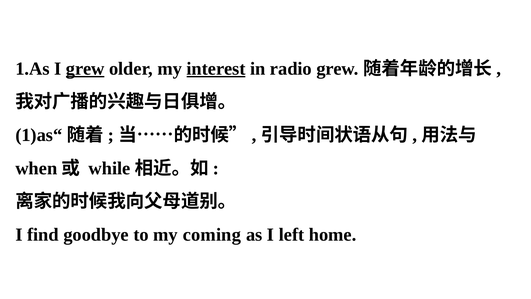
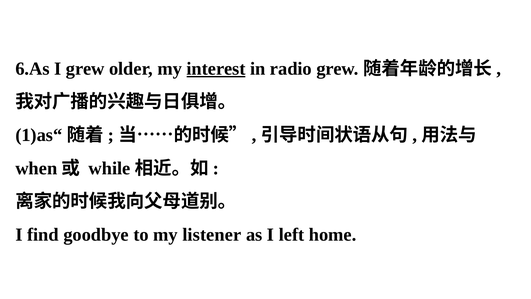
1.As: 1.As -> 6.As (32, 69)
grew underline: present -> none (85, 69)
coming: coming -> listener (212, 234)
